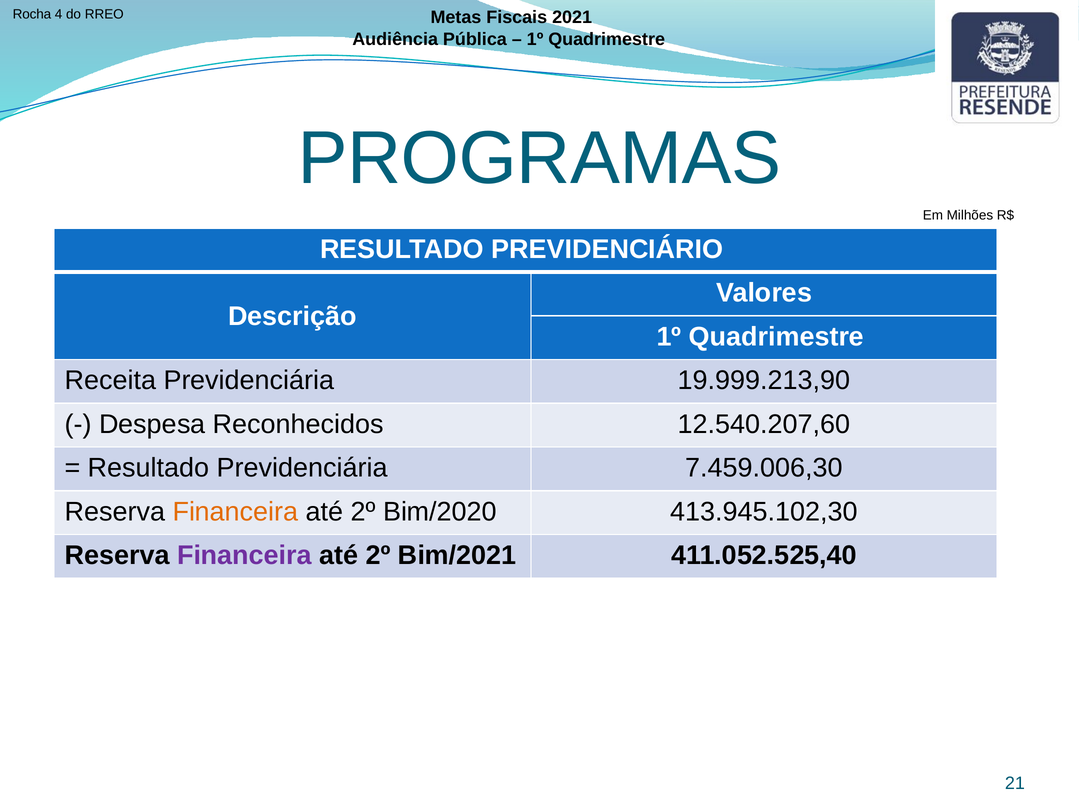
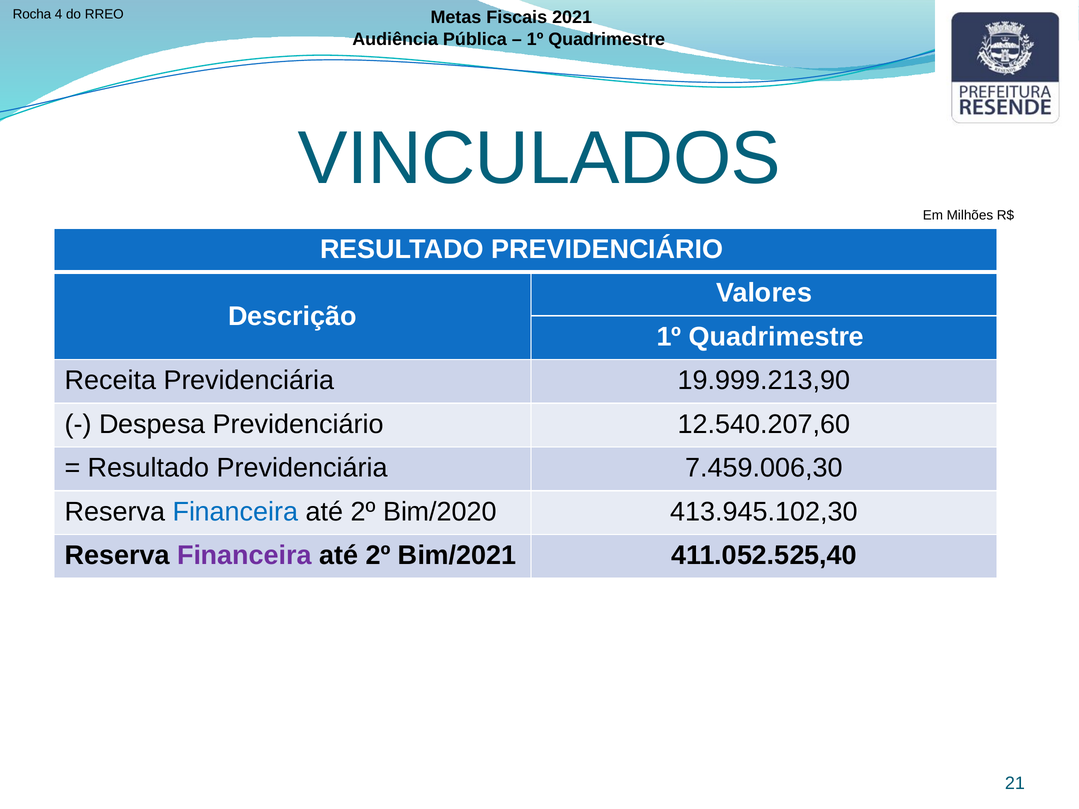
PROGRAMAS: PROGRAMAS -> VINCULADOS (539, 158)
Despesa Reconhecidos: Reconhecidos -> Previdenciário (298, 424)
Financeira colour: orange -> blue (235, 512)
